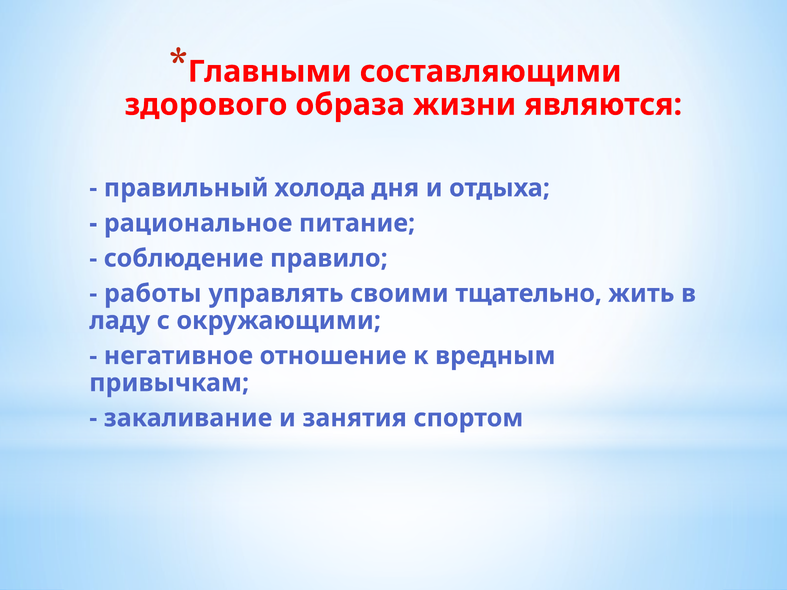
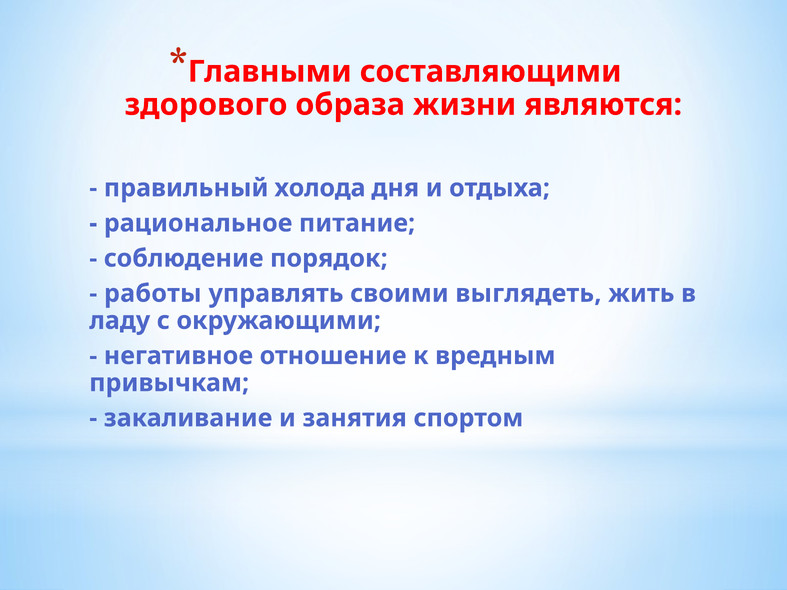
правило: правило -> порядок (329, 258)
тщательно: тщательно -> выглядеть (528, 294)
